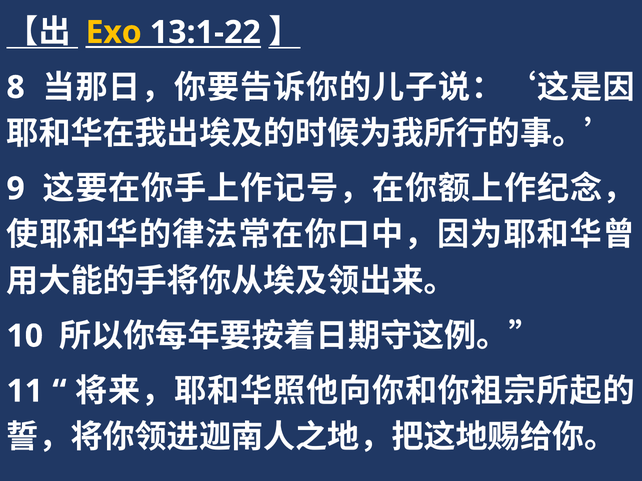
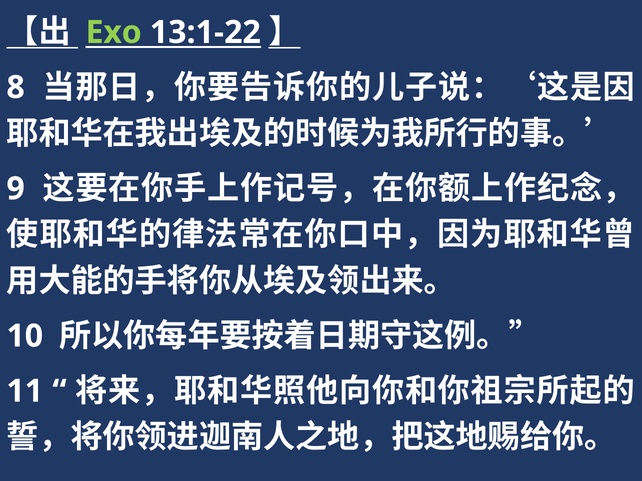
Exo colour: yellow -> light green (114, 32)
